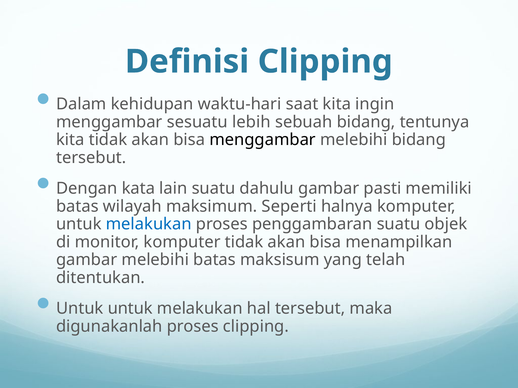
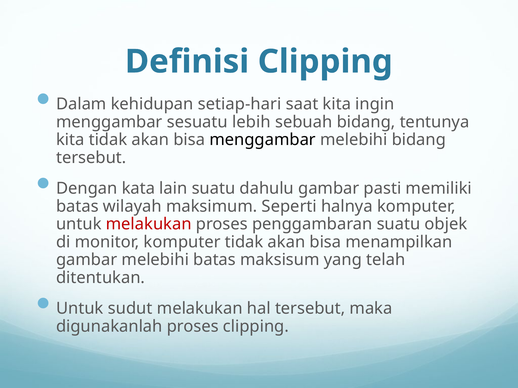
waktu-hari: waktu-hari -> setiap-hari (240, 104)
melakukan colour: blue -> red (149, 224)
Untuk untuk: untuk -> sudut (130, 309)
